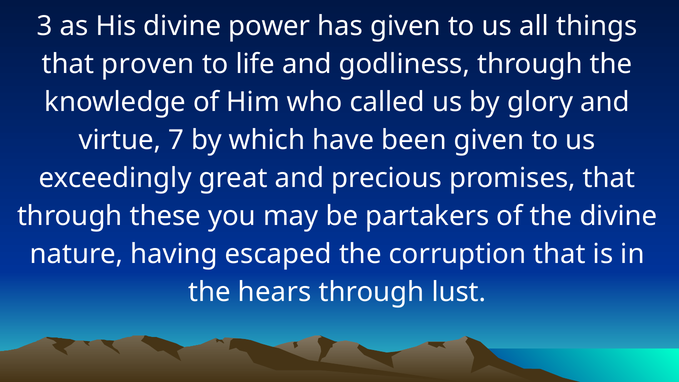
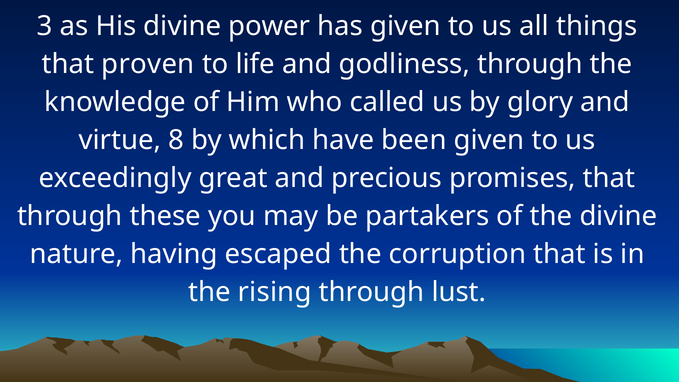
7: 7 -> 8 (176, 140)
hears: hears -> rising (275, 292)
